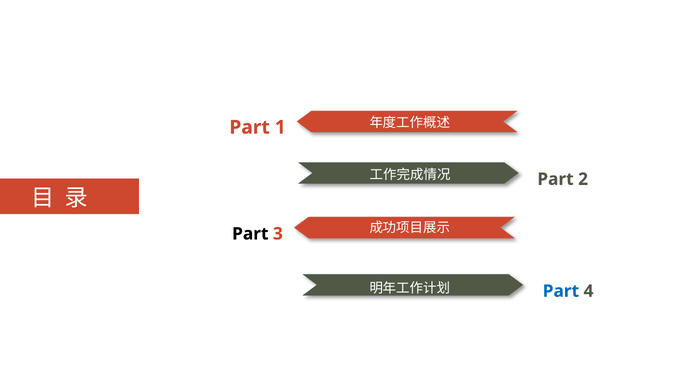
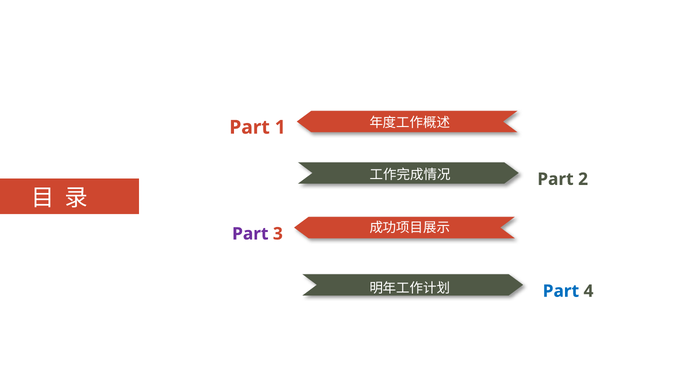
Part colour: black -> purple (250, 233)
